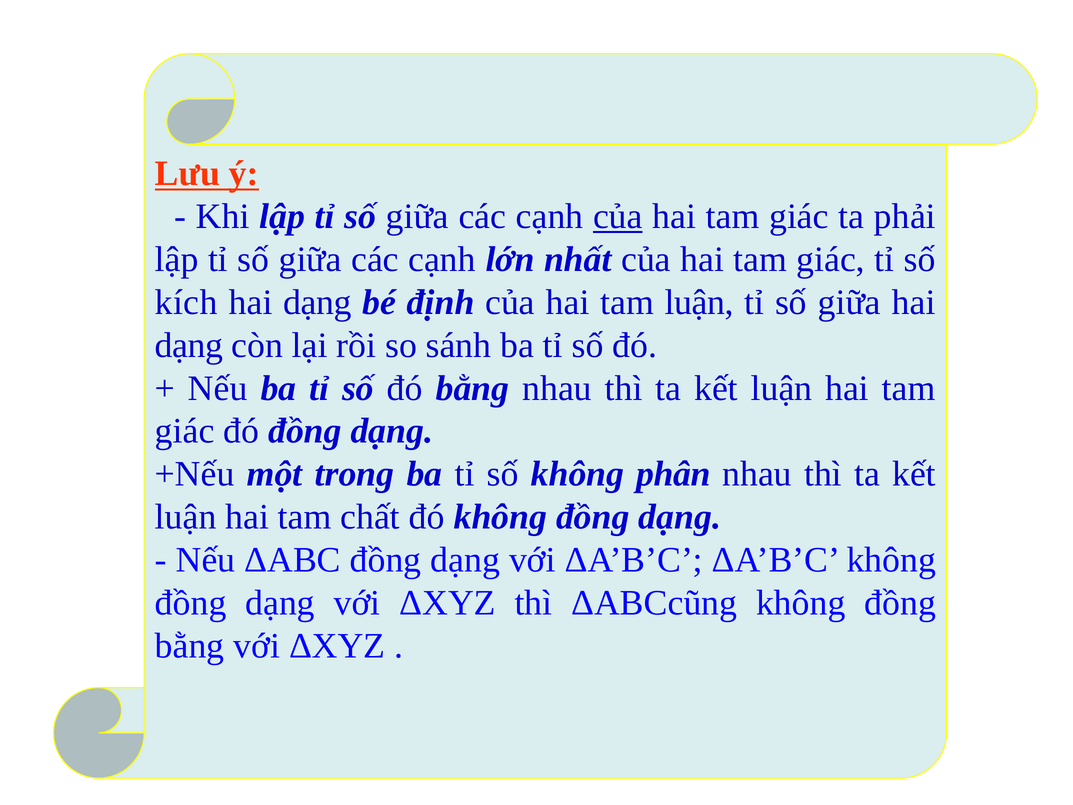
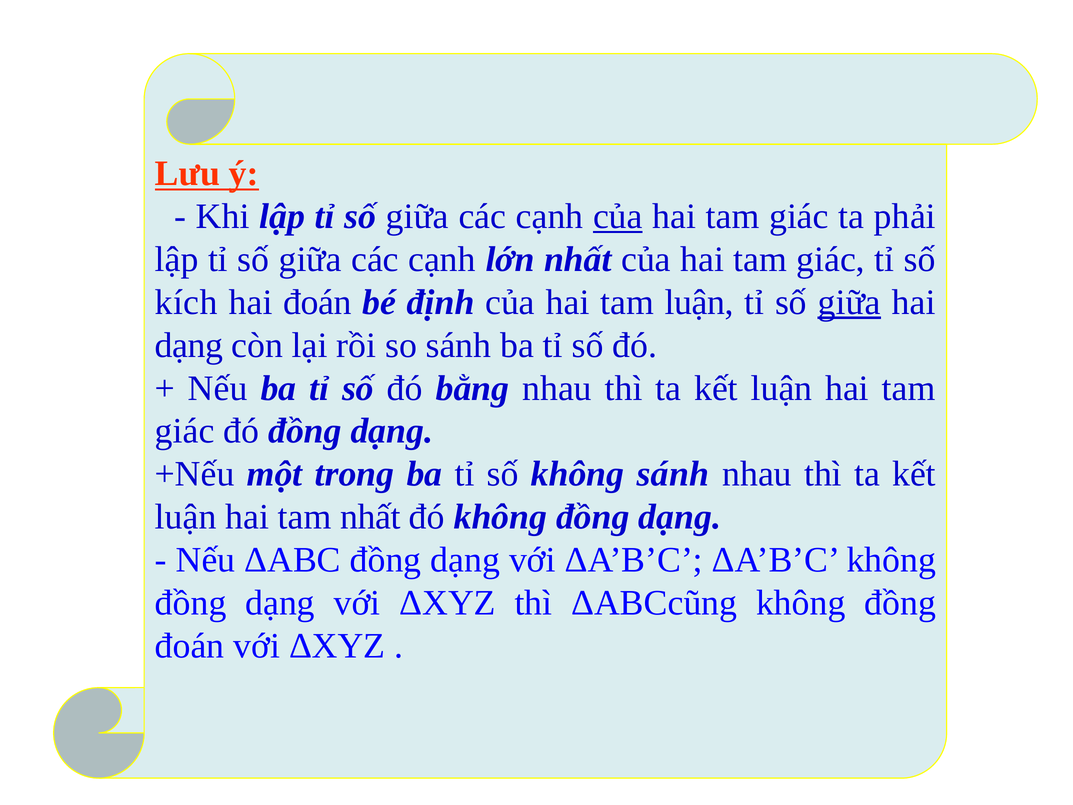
dạng: dạng -> đoán (317, 302)
giữa underline: none -> present (849, 302)
không phân: phân -> sánh (673, 474)
tam chất: chất -> nhất (370, 517)
bằng: bằng -> đoán (190, 646)
